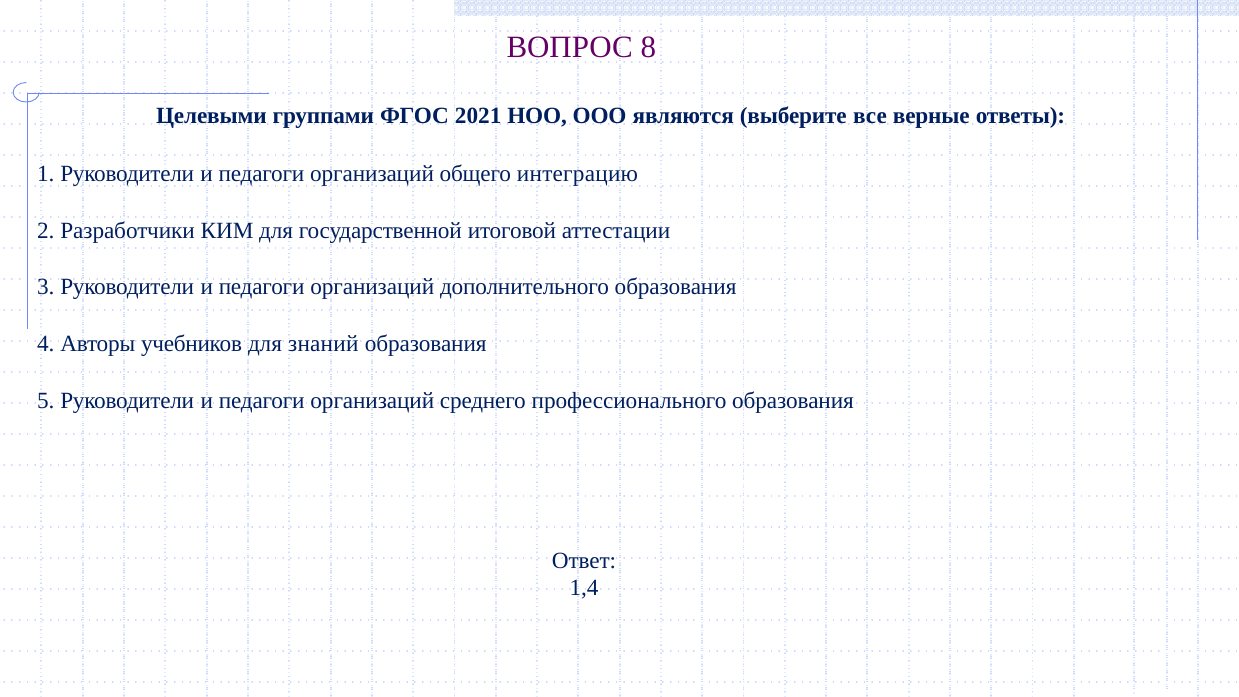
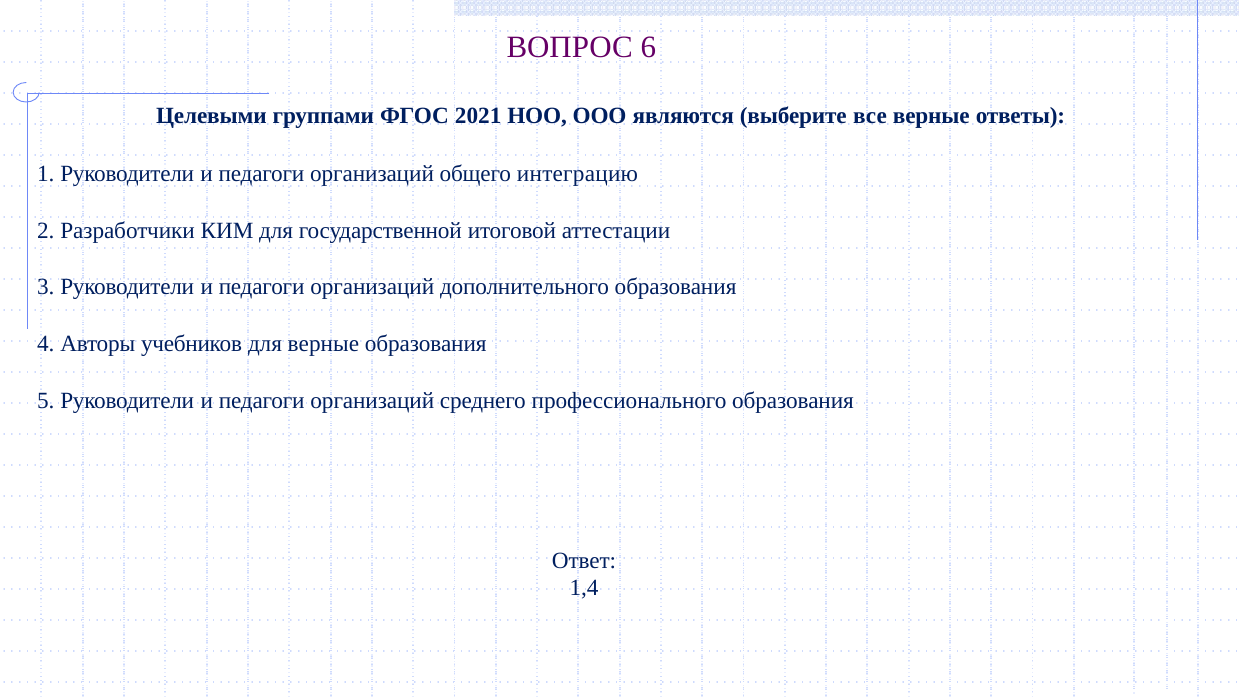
8: 8 -> 6 (648, 48)
для знаний: знаний -> верные (323, 344)
